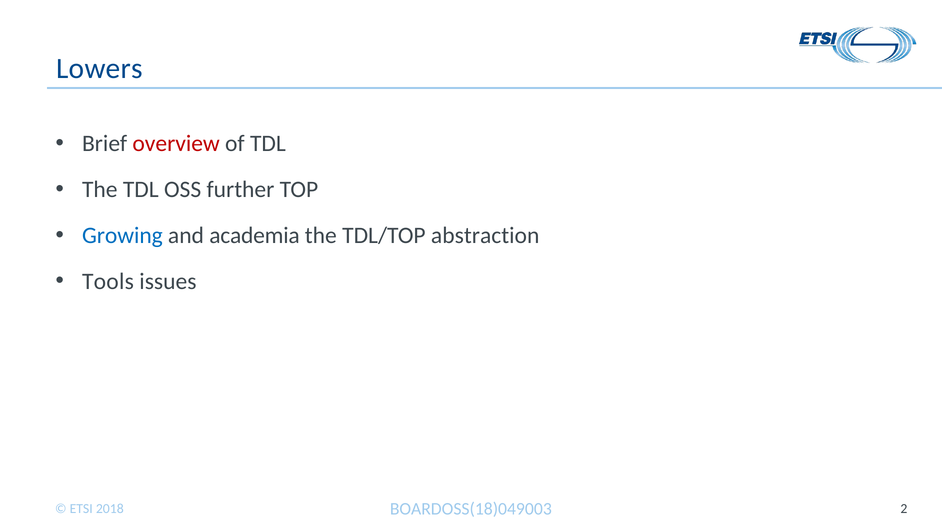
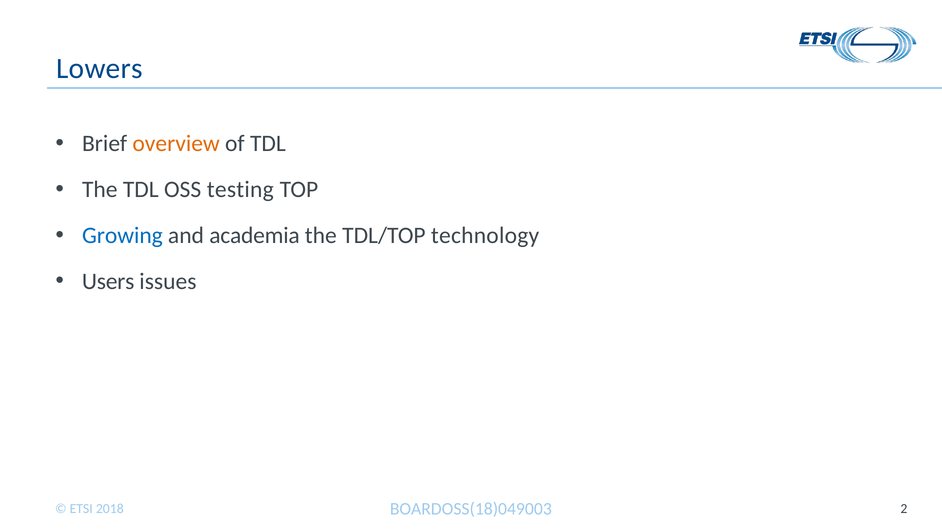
overview colour: red -> orange (176, 144)
further: further -> testing (240, 190)
abstraction: abstraction -> technology (485, 235)
Tools: Tools -> Users (108, 281)
